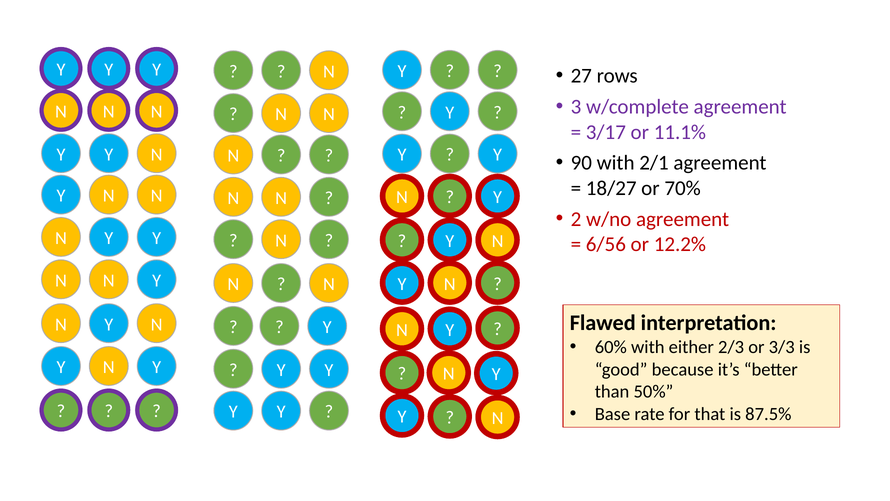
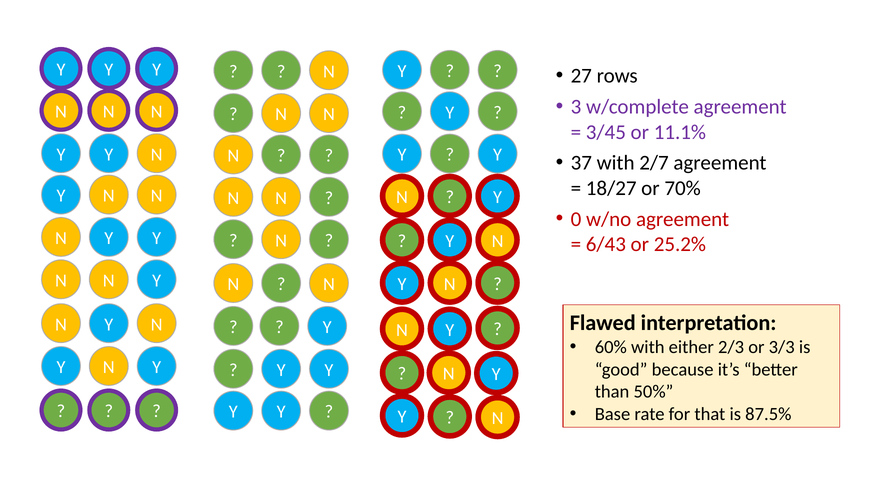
3/17: 3/17 -> 3/45 (606, 132)
90: 90 -> 37 (581, 163)
2/1: 2/1 -> 2/7 (654, 163)
2: 2 -> 0 (576, 219)
6/56: 6/56 -> 6/43 (606, 244)
12.2%: 12.2% -> 25.2% (680, 244)
